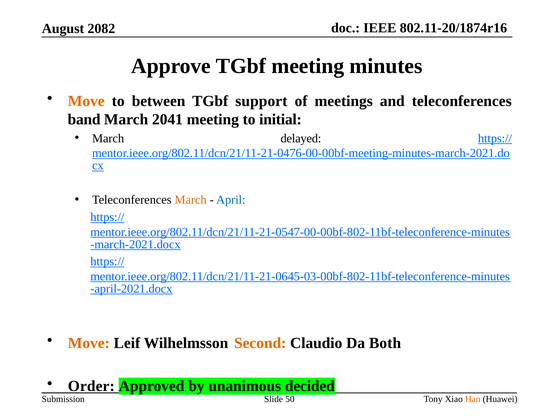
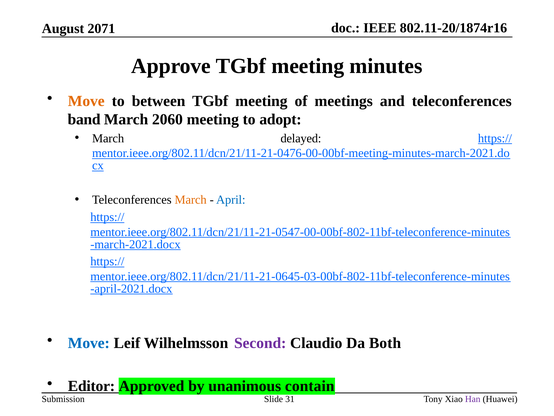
2082: 2082 -> 2071 (101, 29)
support: support -> meeting (261, 101)
2041: 2041 -> 2060 (167, 119)
initial: initial -> adopt (280, 119)
Move colour: orange -> blue (89, 343)
Second colour: orange -> purple (260, 343)
Order: Order -> Editor (91, 386)
decided: decided -> contain (310, 386)
50: 50 -> 31 (290, 398)
Han colour: orange -> purple (473, 398)
